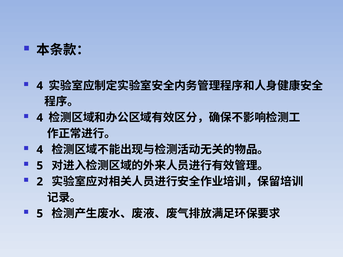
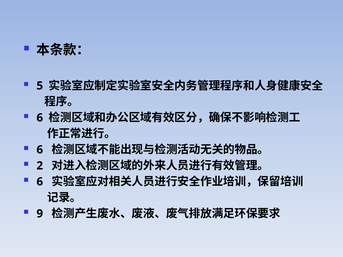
4: 4 -> 5 (40, 86)
4: 4 -> 6 (40, 118)
4: 4 -> 6 (40, 150)
5: 5 -> 2 (40, 166)
2: 2 -> 6 (40, 182)
5: 5 -> 9 (40, 214)
